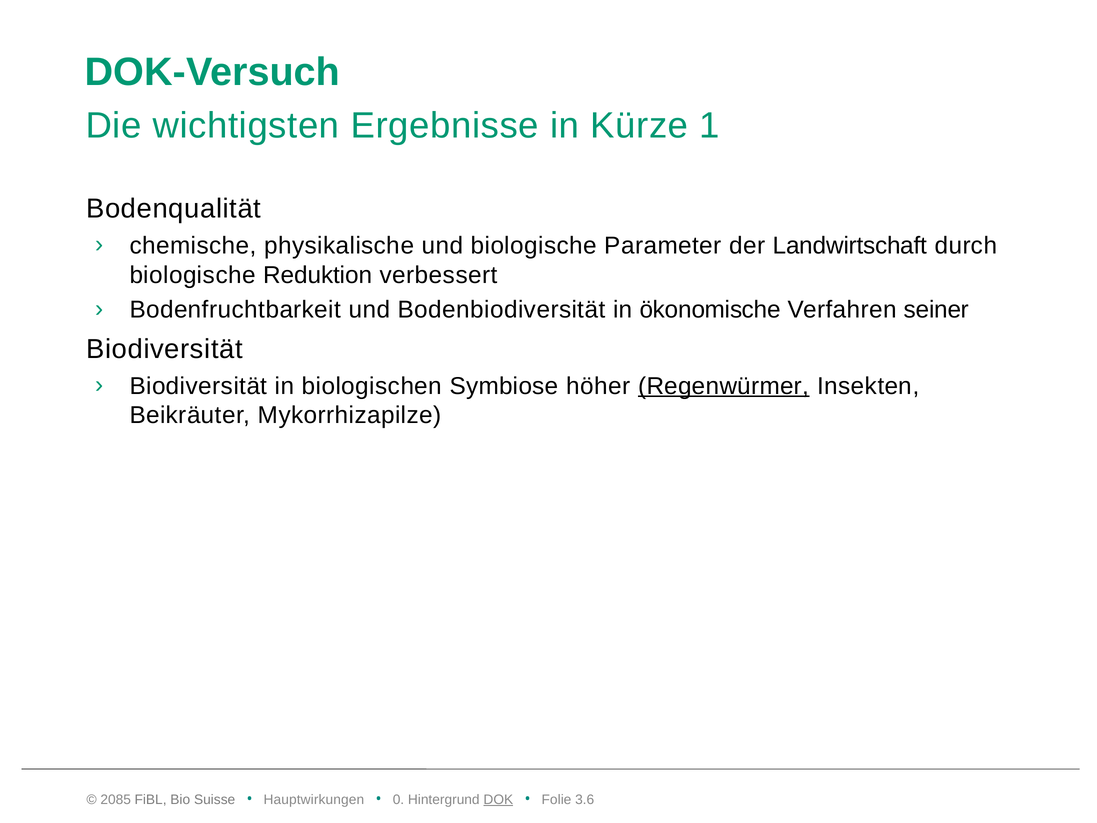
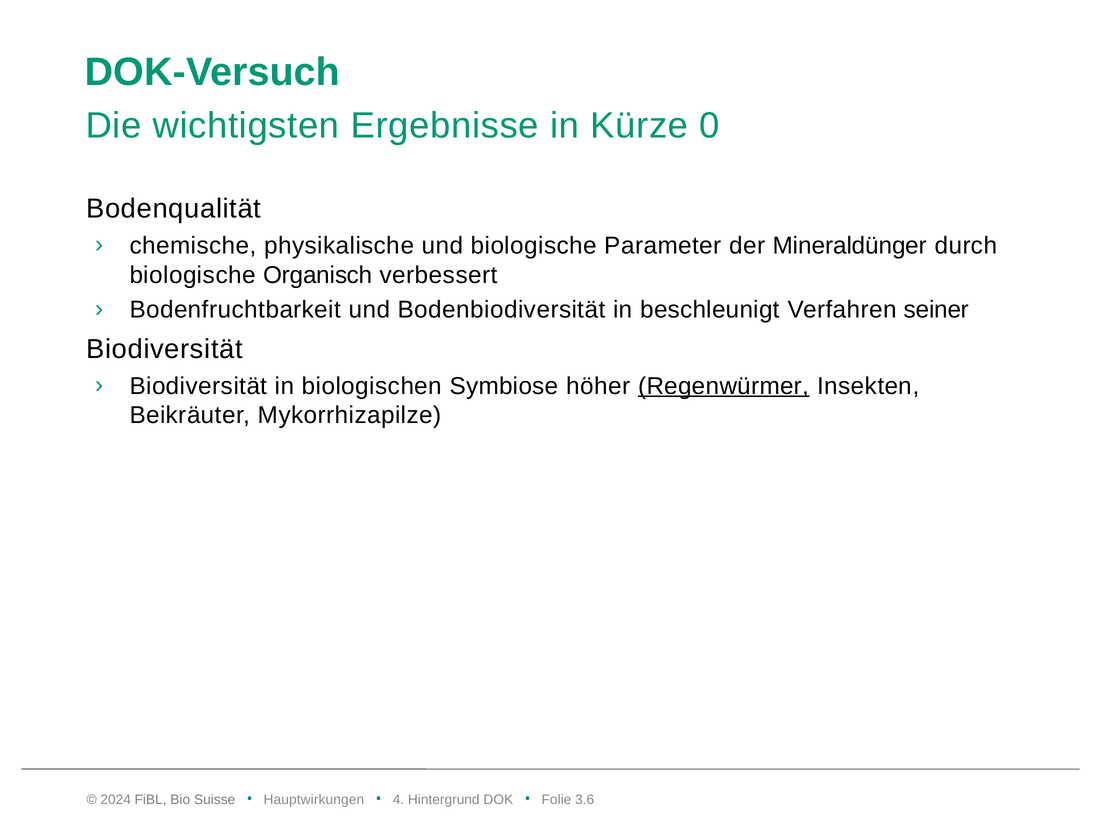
1: 1 -> 0 (710, 126)
Landwirtschaft: Landwirtschaft -> Mineraldünger (850, 246)
Reduktion: Reduktion -> Organisch (318, 275)
ökonomische: ökonomische -> beschleunigt (710, 310)
2085: 2085 -> 2024 (116, 799)
0: 0 -> 4 (398, 799)
DOK underline: present -> none (498, 799)
